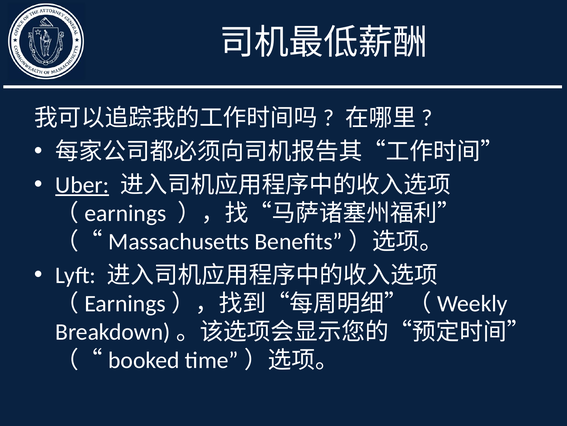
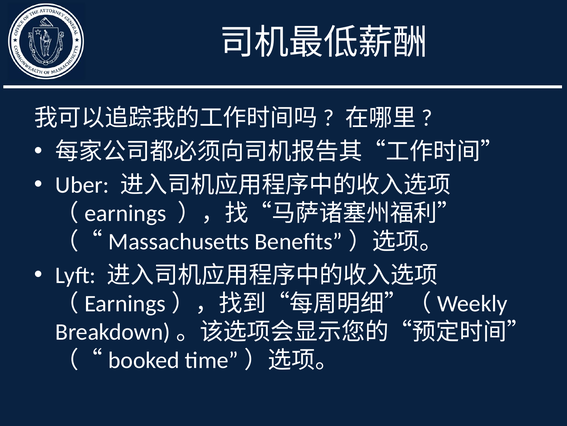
Uber underline: present -> none (82, 185)
